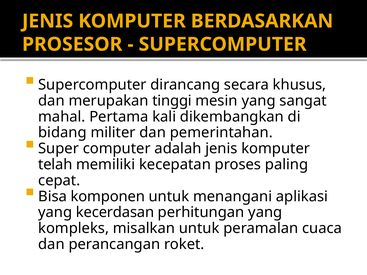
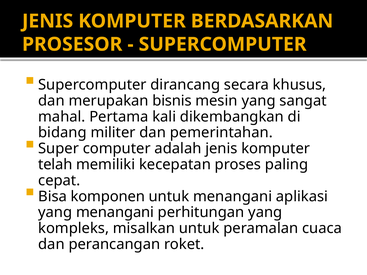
tinggi: tinggi -> bisnis (172, 101)
yang kecerdasan: kecerdasan -> menangani (115, 213)
